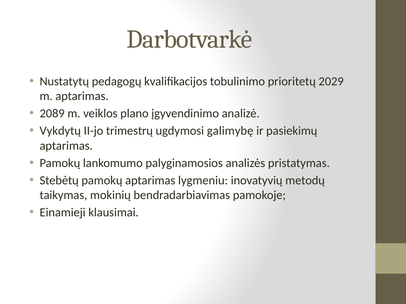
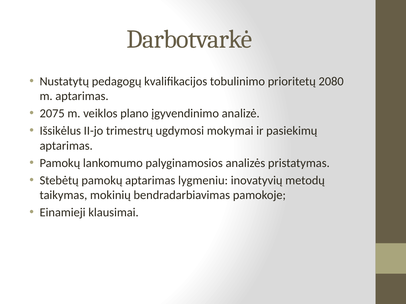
2029: 2029 -> 2080 (331, 81)
2089: 2089 -> 2075 (52, 114)
Vykdytų: Vykdytų -> Išsikėlus (60, 131)
galimybę: galimybę -> mokymai (230, 131)
